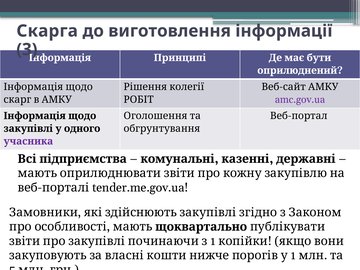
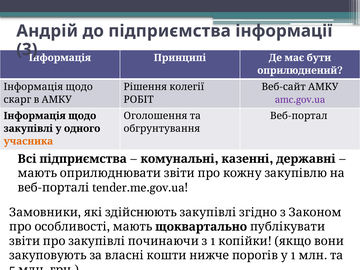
Скарга: Скарга -> Андрій (47, 31)
виготовлення: виготовлення -> підприємства (170, 31)
учасника colour: purple -> orange (28, 141)
